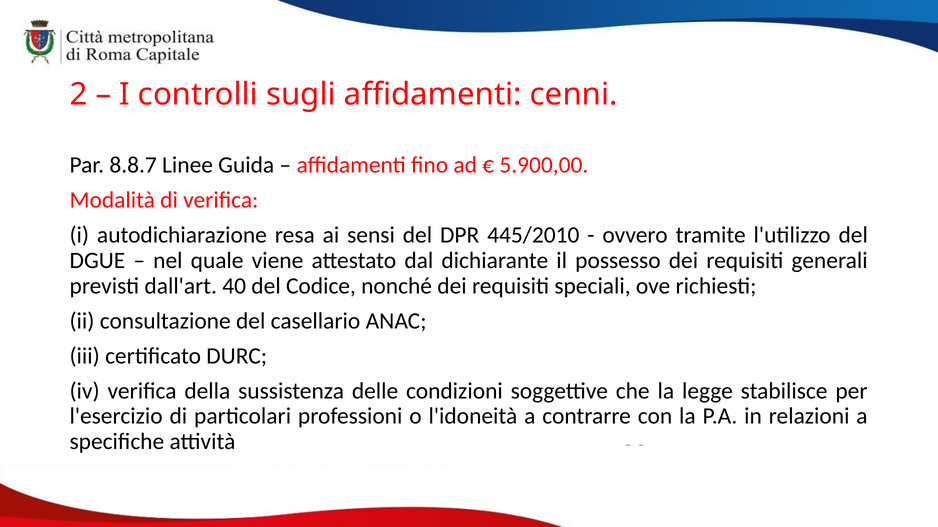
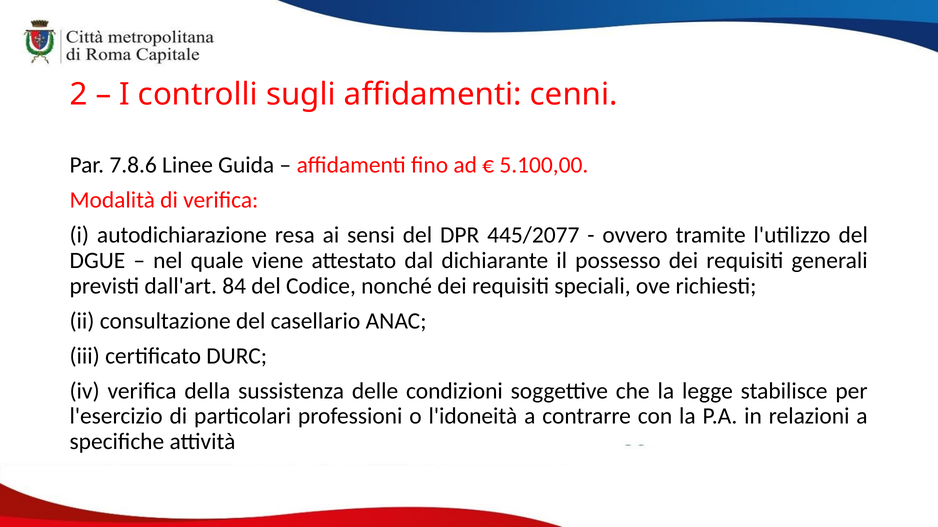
8.8.7: 8.8.7 -> 7.8.6 (133, 165)
5.900,00: 5.900,00 -> 5.100,00 (544, 165)
445/2010: 445/2010 -> 445/2077 (533, 236)
40: 40 -> 84 (234, 286)
